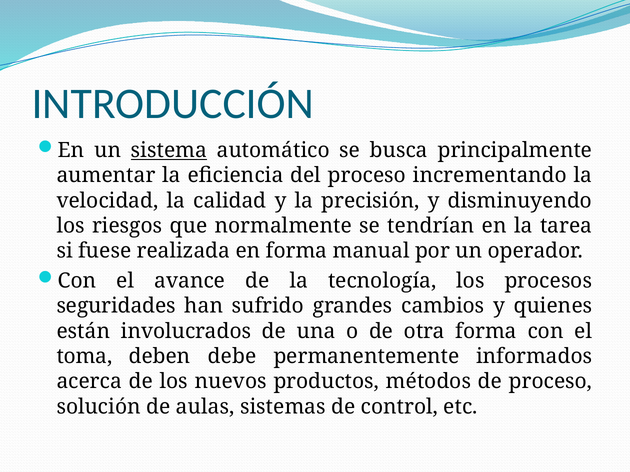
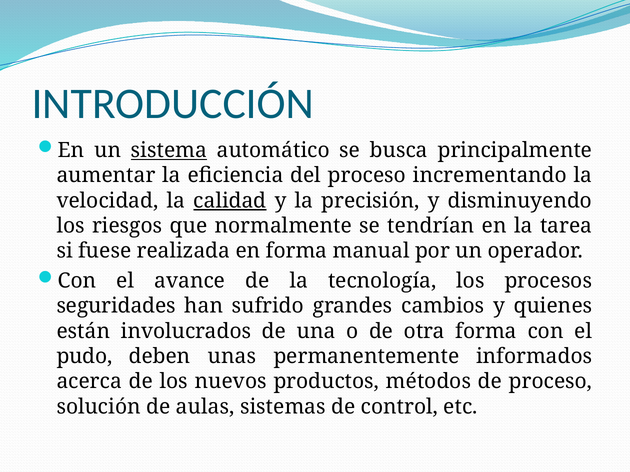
calidad underline: none -> present (230, 201)
toma: toma -> pudo (84, 357)
debe: debe -> unas (232, 357)
